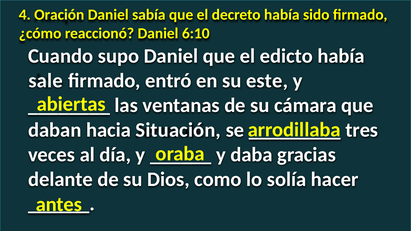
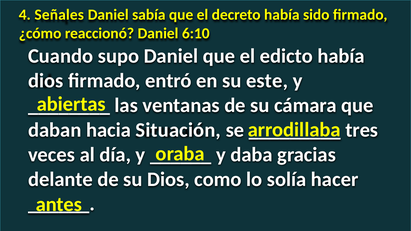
Oración: Oración -> Señales (59, 15)
sale: sale -> dios (46, 81)
